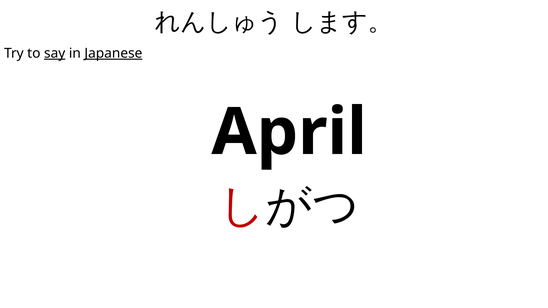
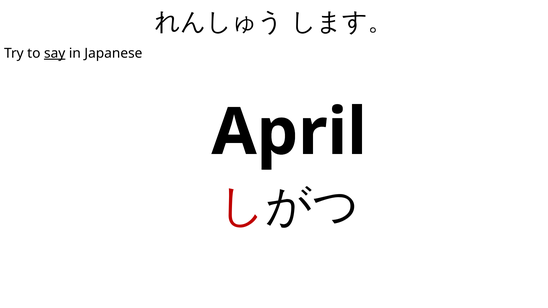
Japanese underline: present -> none (113, 53)
